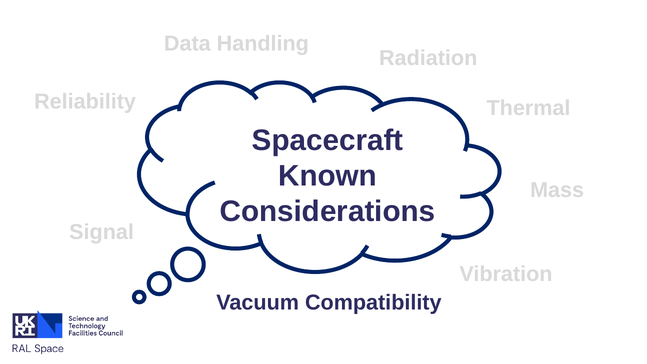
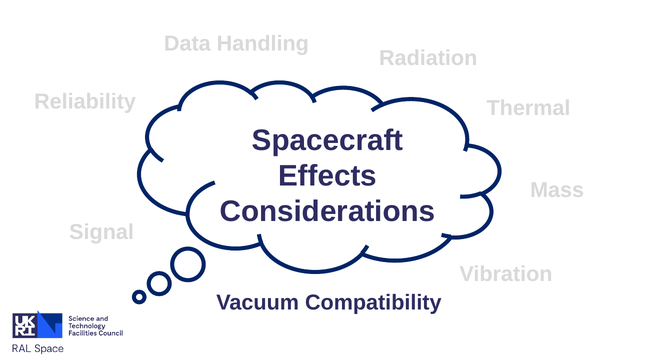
Known: Known -> Effects (328, 176)
